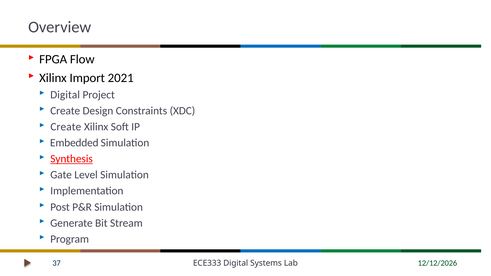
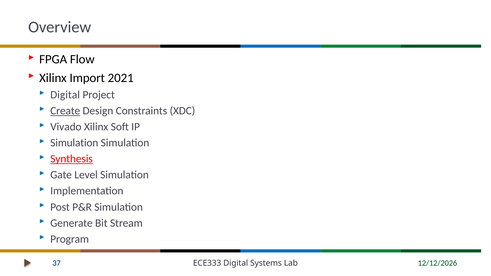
Create underline: none -> present (65, 111)
Create: Create -> Vivado (66, 127)
Embedded: Embedded -> Simulation (74, 143)
